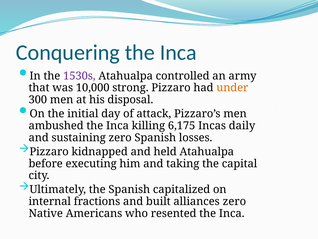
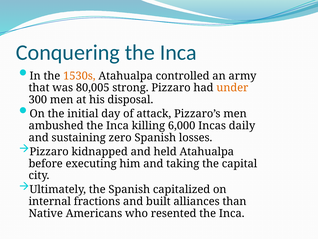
1530s colour: purple -> orange (79, 76)
10,000: 10,000 -> 80,005 (93, 88)
6,175: 6,175 -> 6,000 (182, 125)
alliances zero: zero -> than (234, 201)
